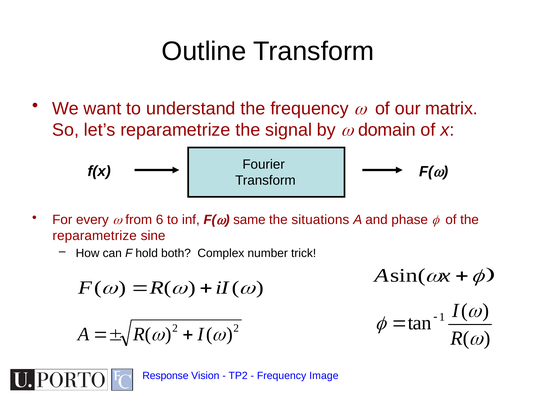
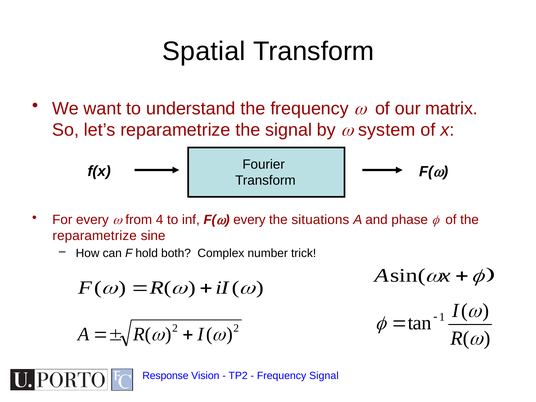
Outline: Outline -> Spatial (204, 51)
domain: domain -> system (387, 130)
6: 6 -> 4 (160, 220)
same: same -> every (249, 220)
Frequency Image: Image -> Signal (324, 376)
